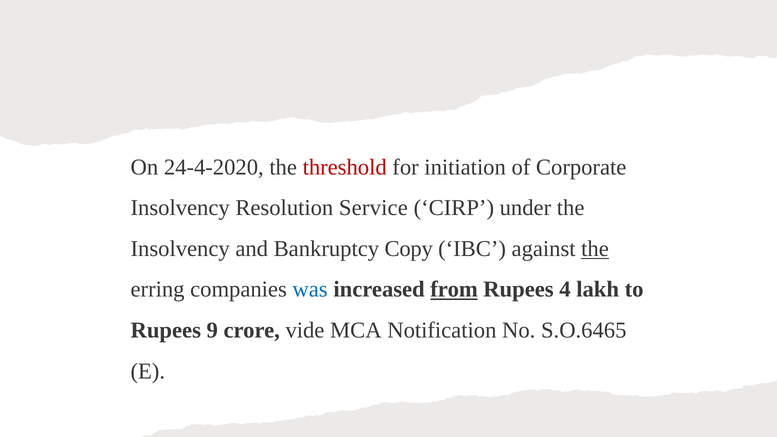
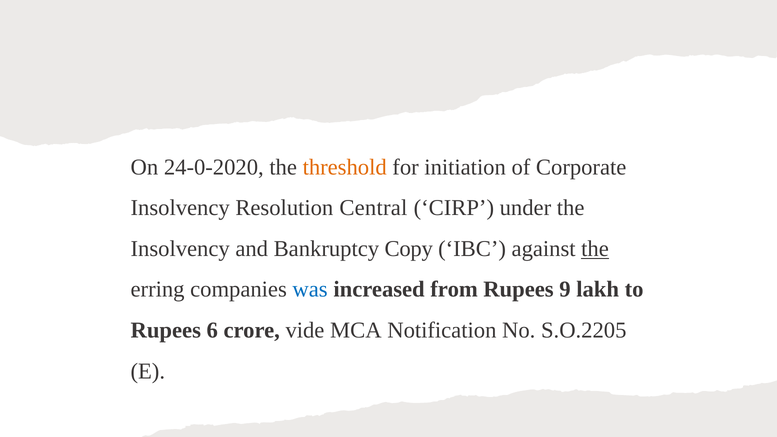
24-4-2020: 24-4-2020 -> 24-0-2020 (214, 167)
threshold colour: red -> orange (345, 167)
Service: Service -> Central (373, 208)
from underline: present -> none (454, 290)
4: 4 -> 9 (565, 290)
9: 9 -> 6 (212, 330)
S.O.6465: S.O.6465 -> S.O.2205 (584, 330)
